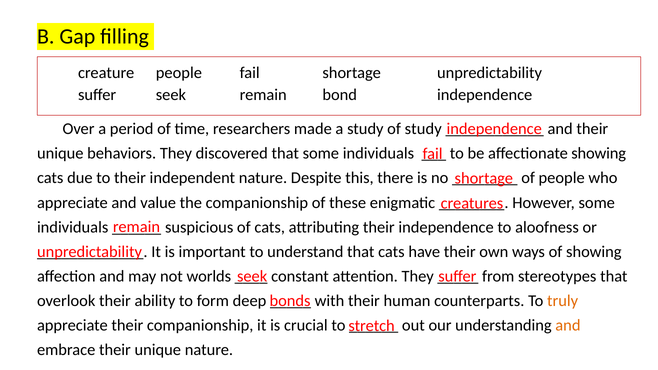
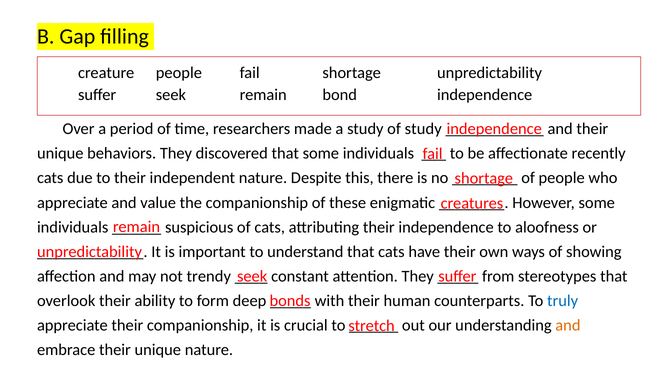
affectionate showing: showing -> recently (599, 154)
worlds: worlds -> trendy (209, 276)
truly colour: orange -> blue (563, 301)
